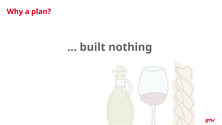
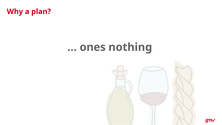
built: built -> ones (93, 47)
